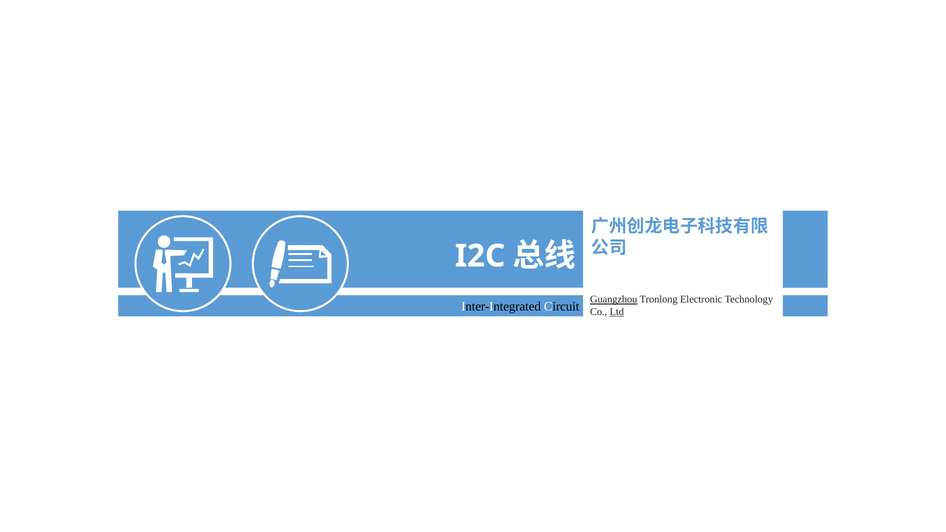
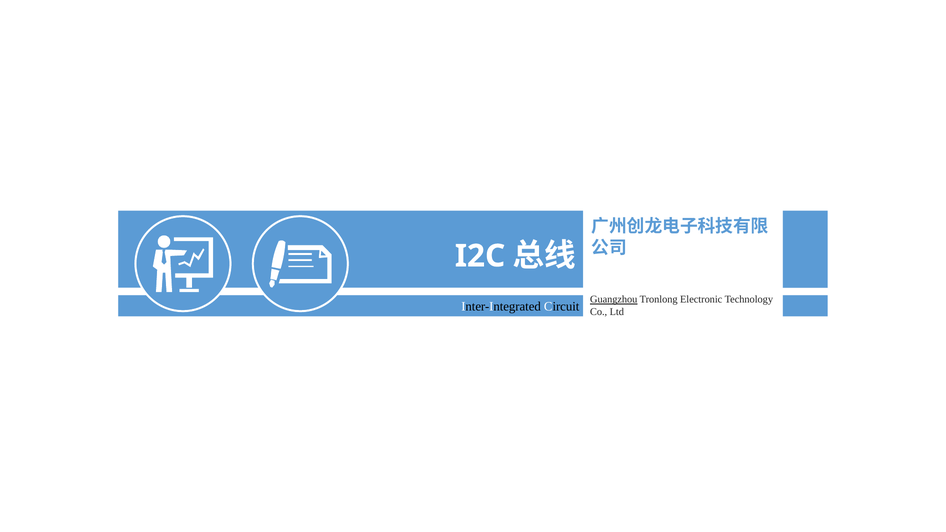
Ltd underline: present -> none (617, 312)
